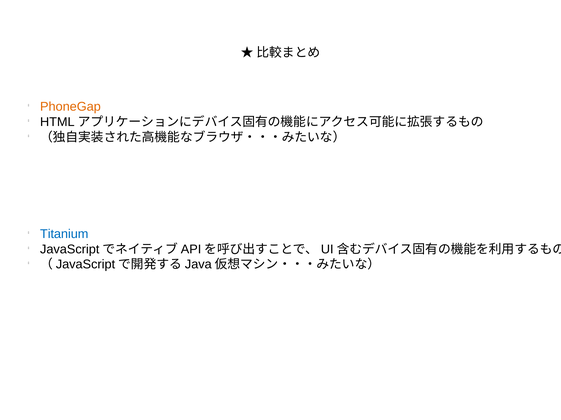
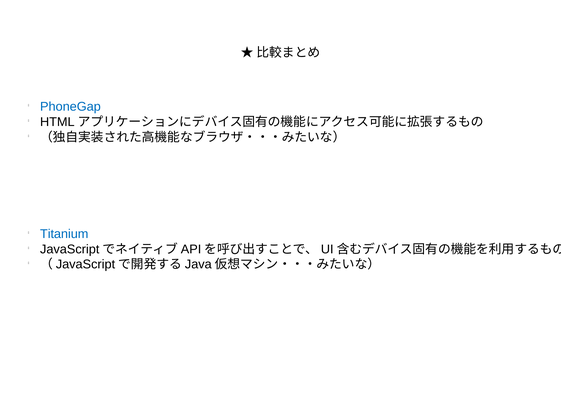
PhoneGap colour: orange -> blue (70, 107)
